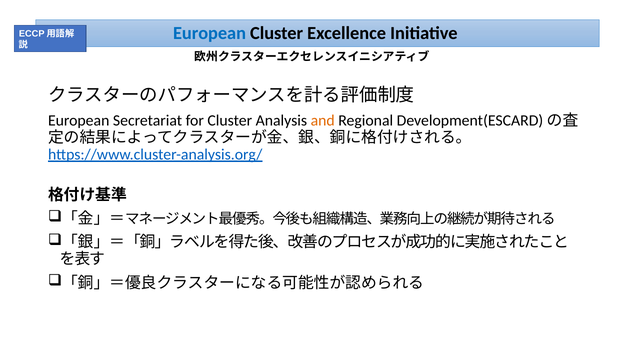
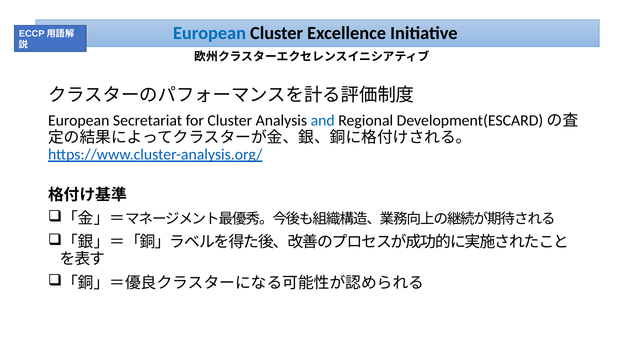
and colour: orange -> blue (323, 121)
